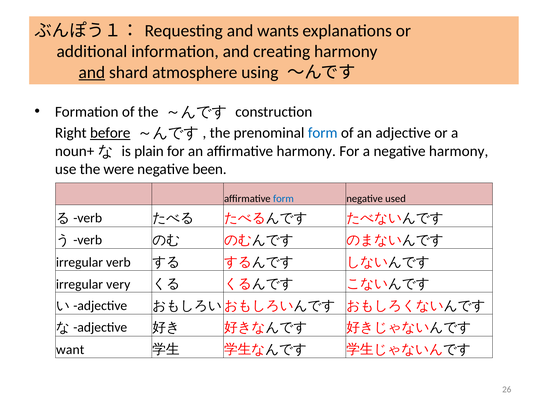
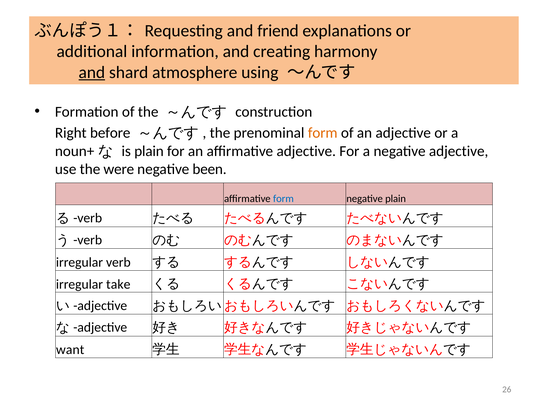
wants: wants -> friend (278, 31)
before underline: present -> none (110, 133)
form colour: blue -> orange (323, 133)
affirmative harmony: harmony -> adjective (306, 151)
negative harmony: harmony -> adjective (459, 151)
negative used: used -> plain (396, 199)
very: very -> take (118, 284)
